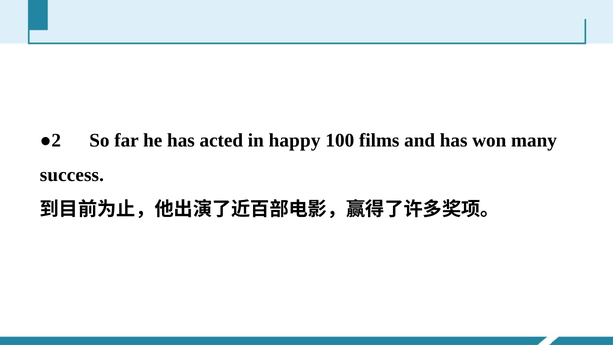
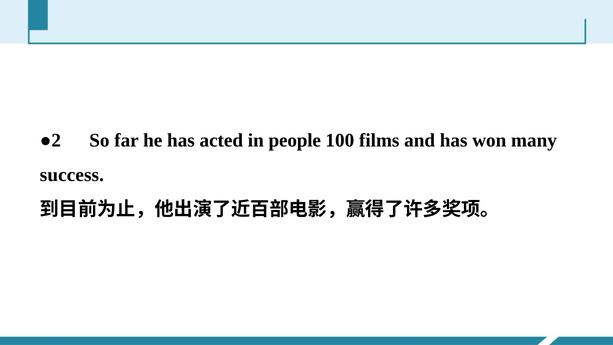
happy: happy -> people (295, 141)
